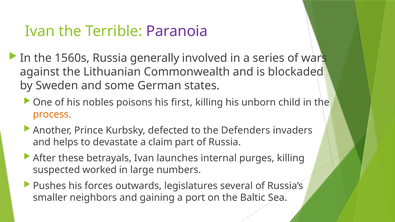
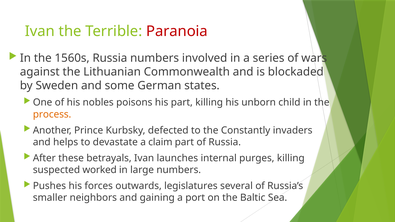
Paranoia colour: purple -> red (177, 31)
Russia generally: generally -> numbers (155, 58)
his first: first -> part (182, 103)
Defenders: Defenders -> Constantly (246, 130)
